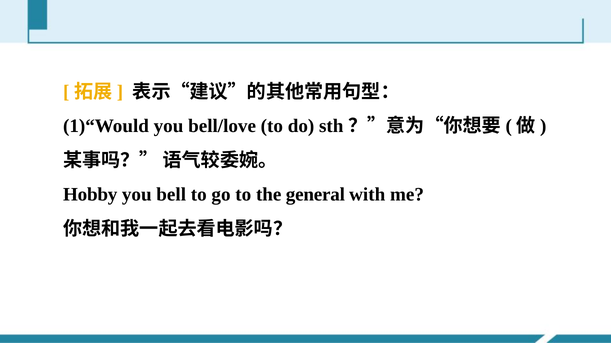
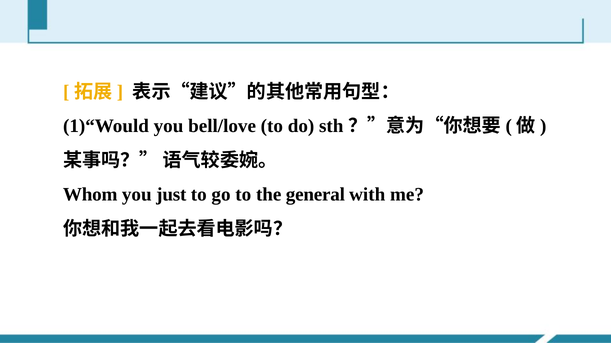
Hobby: Hobby -> Whom (90, 195)
bell: bell -> just (171, 195)
